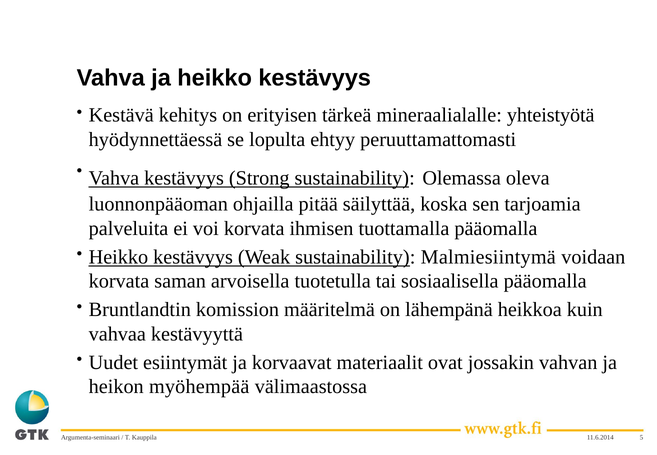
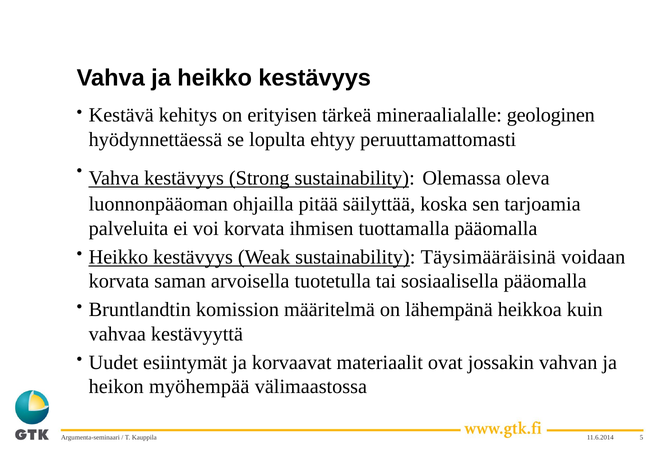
yhteistyötä: yhteistyötä -> geologinen (551, 115)
Malmiesiintymä: Malmiesiintymä -> Täysimääräisinä (488, 257)
